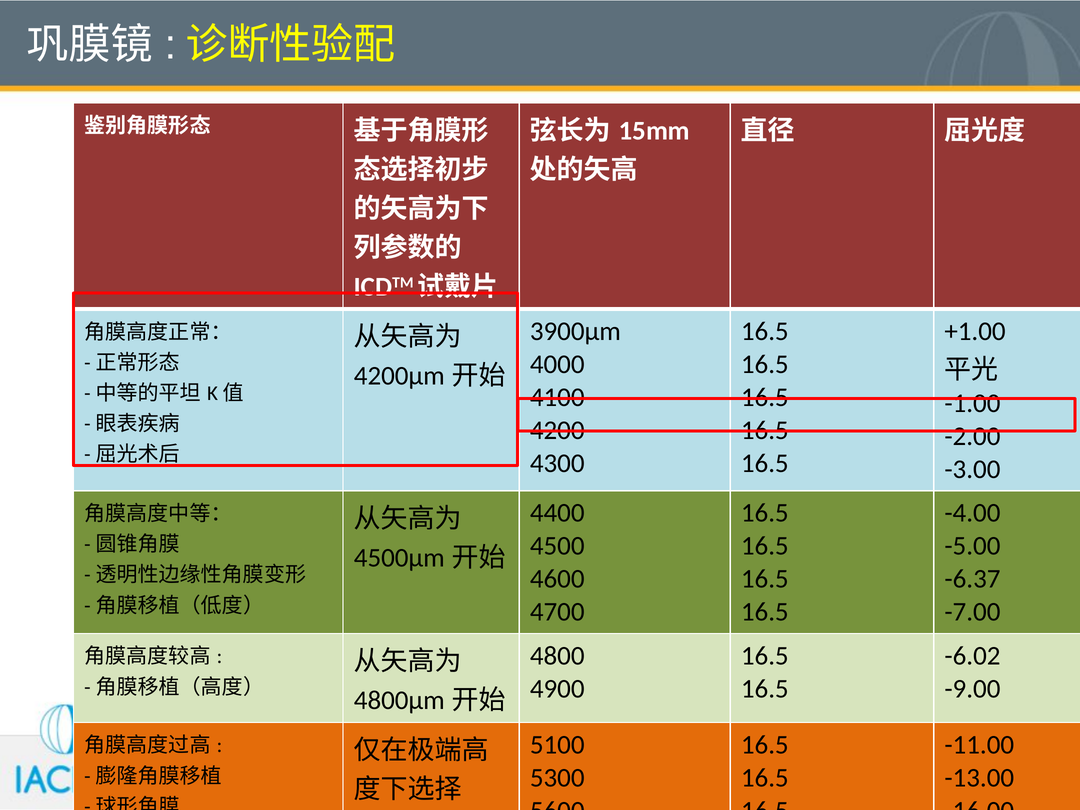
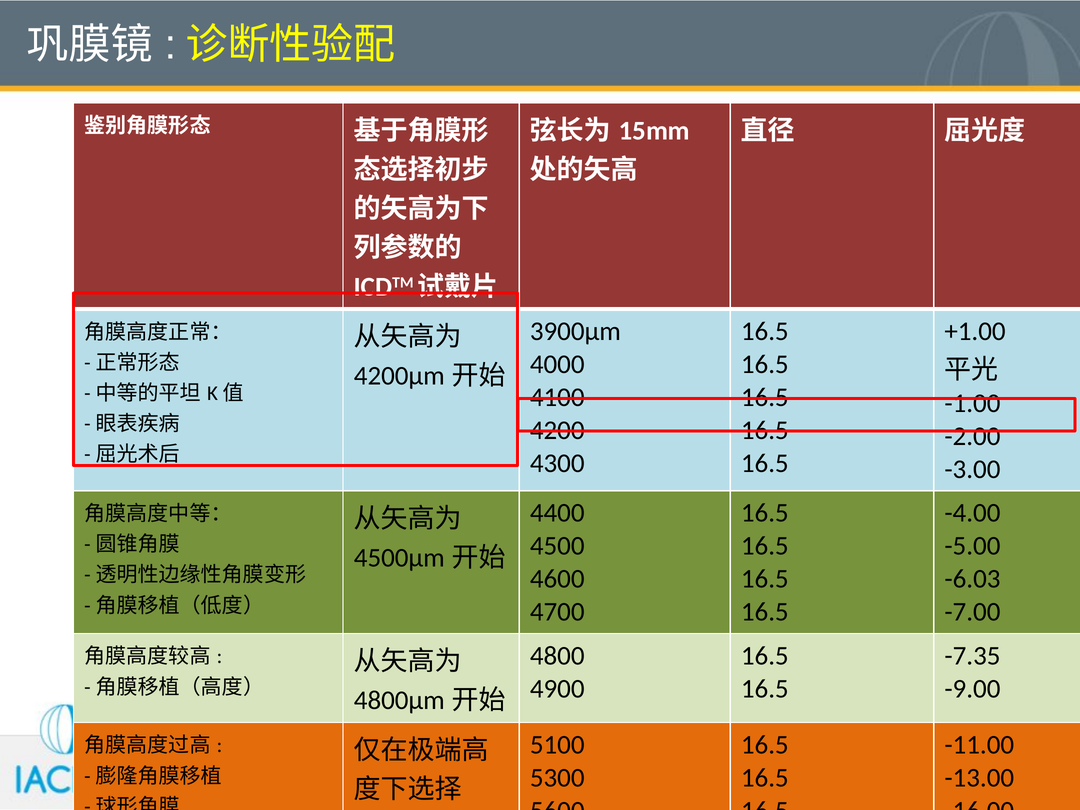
-6.37: -6.37 -> -6.03 (972, 579)
-6.02: -6.02 -> -7.35 (972, 656)
